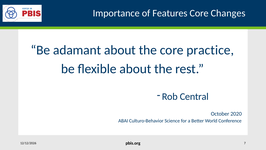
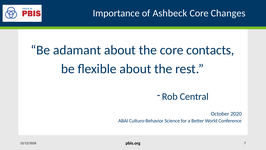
Features: Features -> Ashbeck (170, 13)
practice: practice -> contacts (210, 50)
